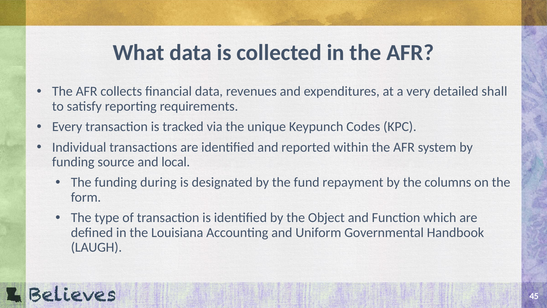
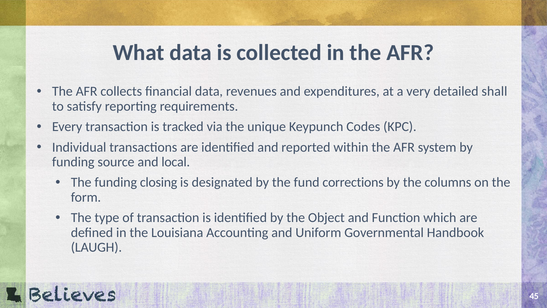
during: during -> closing (159, 182)
repayment: repayment -> corrections (353, 182)
